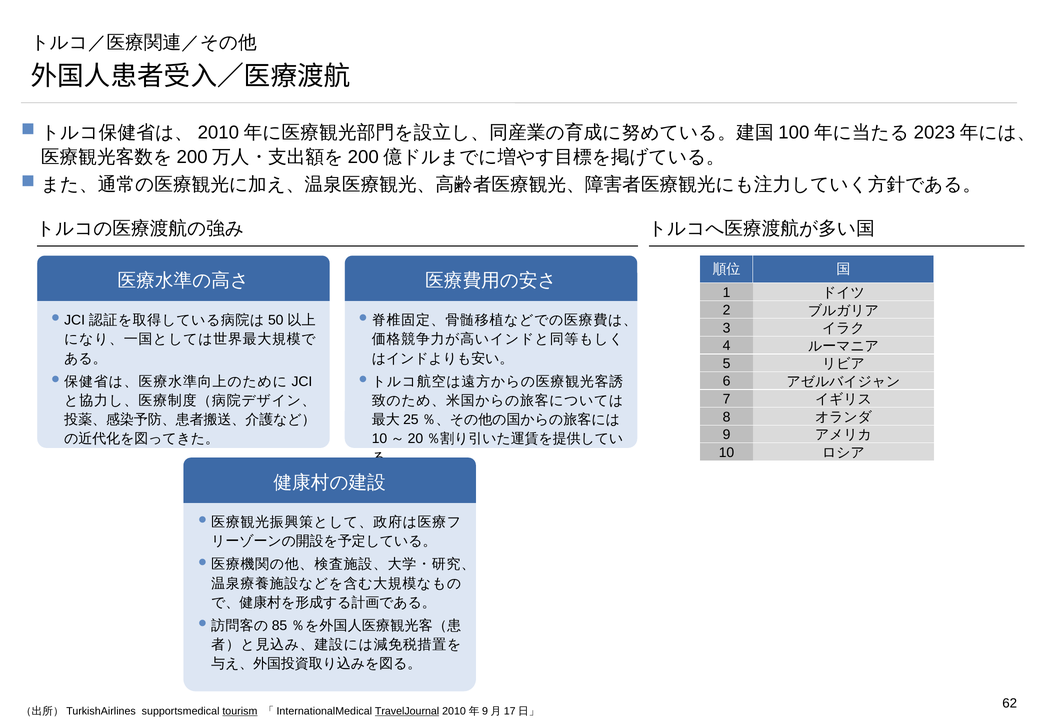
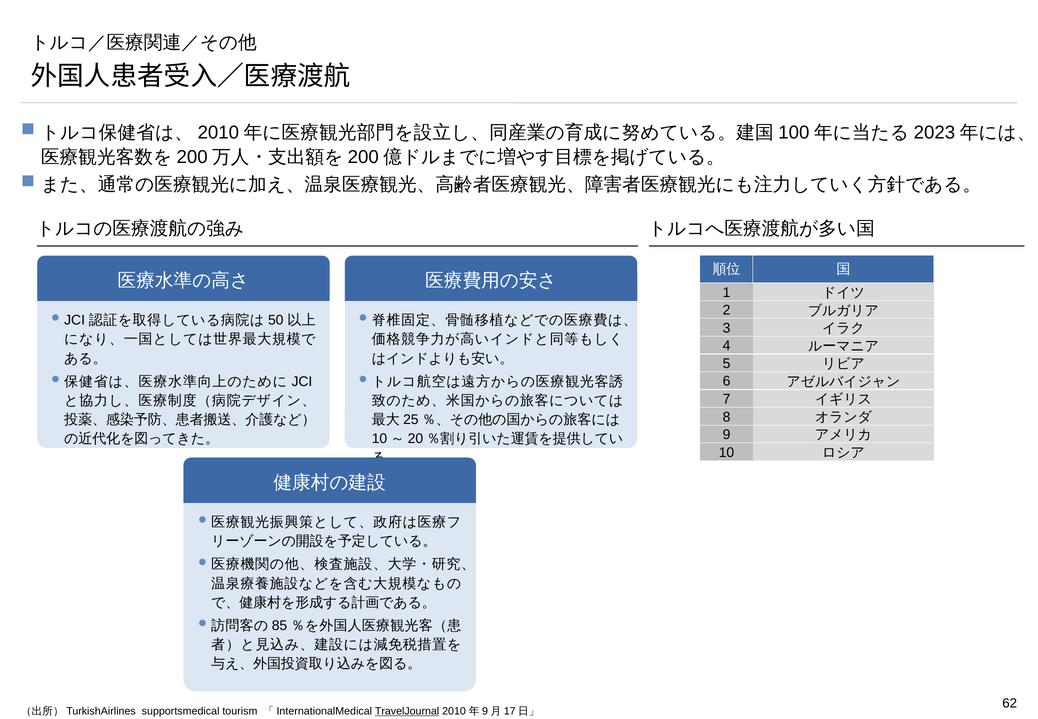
tourism underline: present -> none (240, 711)
